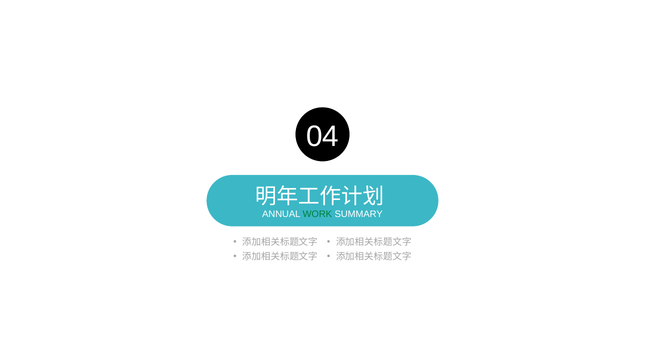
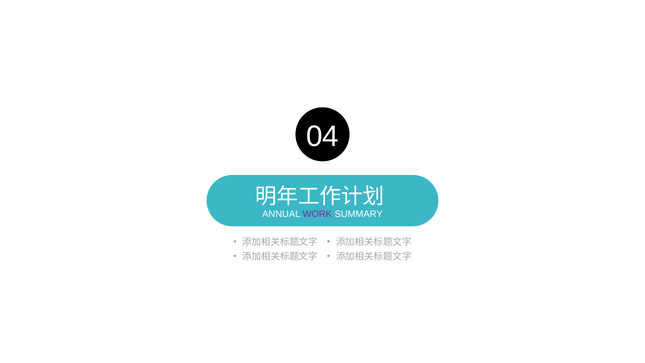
WORK colour: green -> purple (317, 214)
